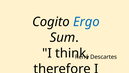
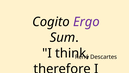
Ergo colour: blue -> purple (86, 22)
